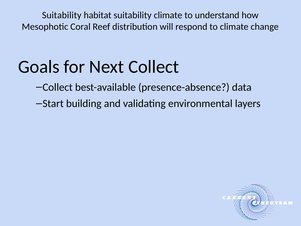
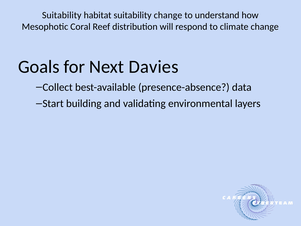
suitability climate: climate -> change (168, 15)
Next Collect: Collect -> Davies (154, 67)
